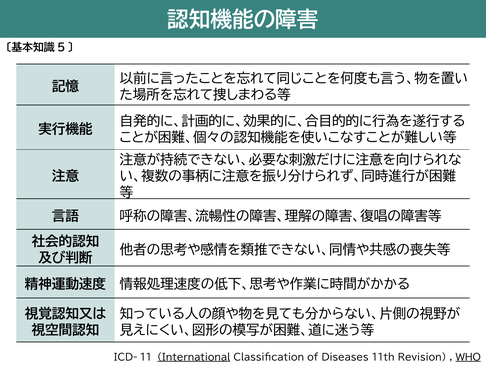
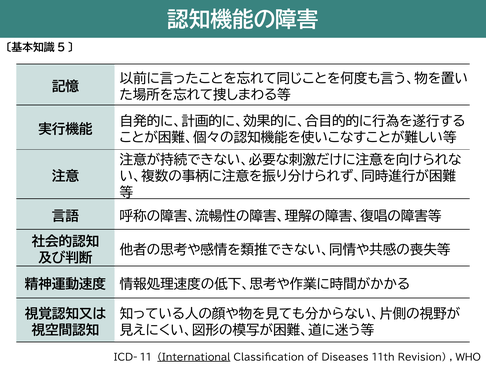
WHO underline: present -> none (468, 357)
